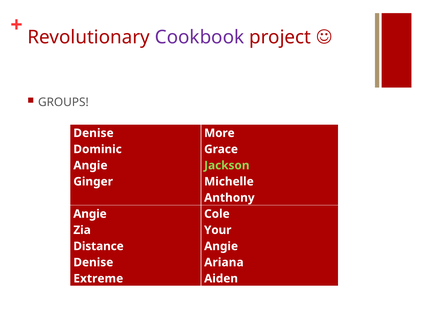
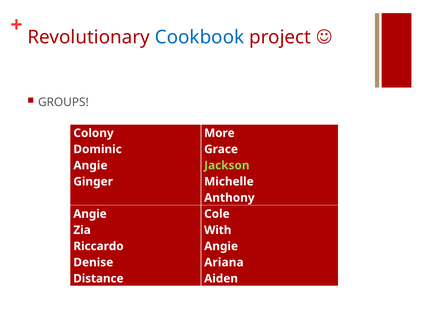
Cookbook colour: purple -> blue (200, 37)
Denise: Denise -> Colony (94, 133)
Your: Your -> With (218, 230)
Distance: Distance -> Riccardo (98, 246)
Extreme: Extreme -> Distance (98, 278)
